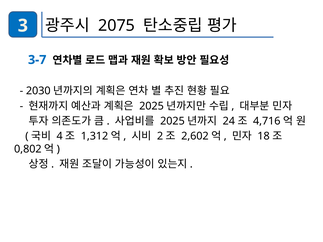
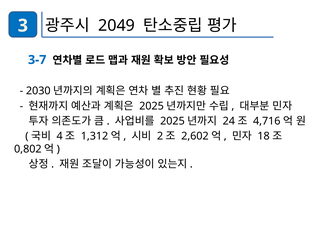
2075: 2075 -> 2049 (117, 26)
